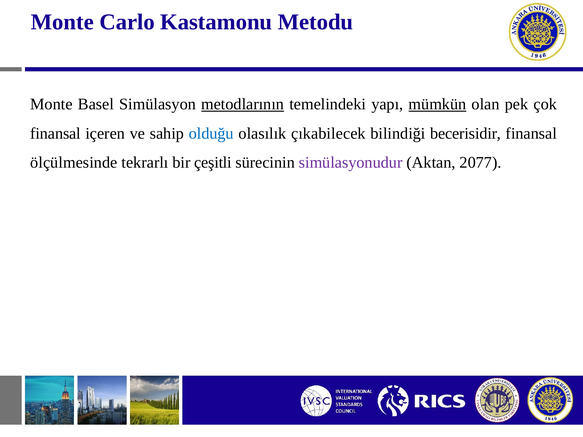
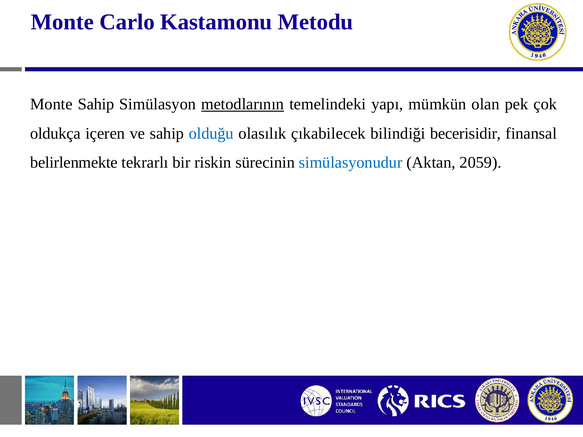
Monte Basel: Basel -> Sahip (96, 104)
mümkün underline: present -> none (437, 104)
finansal: finansal -> oldukça (56, 133)
ölçülmesinde: ölçülmesinde -> belirlenmekte (74, 163)
çeşitli: çeşitli -> riskin (213, 163)
simülasyonudur colour: purple -> blue (351, 163)
2077: 2077 -> 2059 (481, 163)
